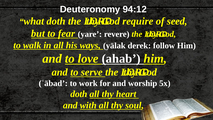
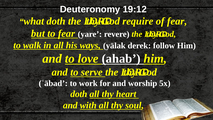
94:12: 94:12 -> 19:12 (135, 9)
of seed: seed -> fear (177, 21)
